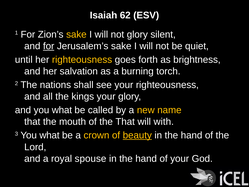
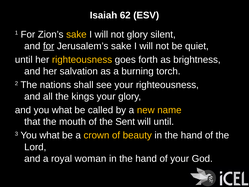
the That: That -> Sent (125, 122)
will with: with -> until (164, 122)
beauty underline: present -> none (137, 135)
spouse: spouse -> woman (91, 158)
